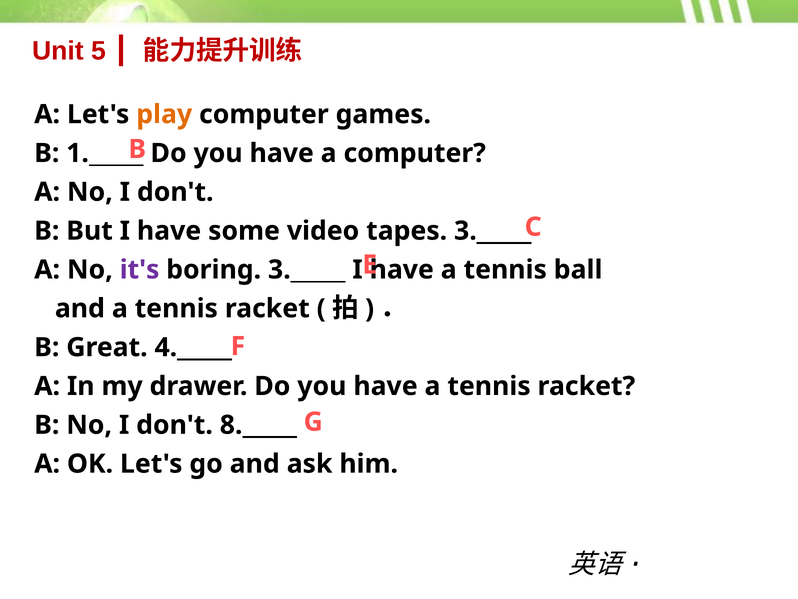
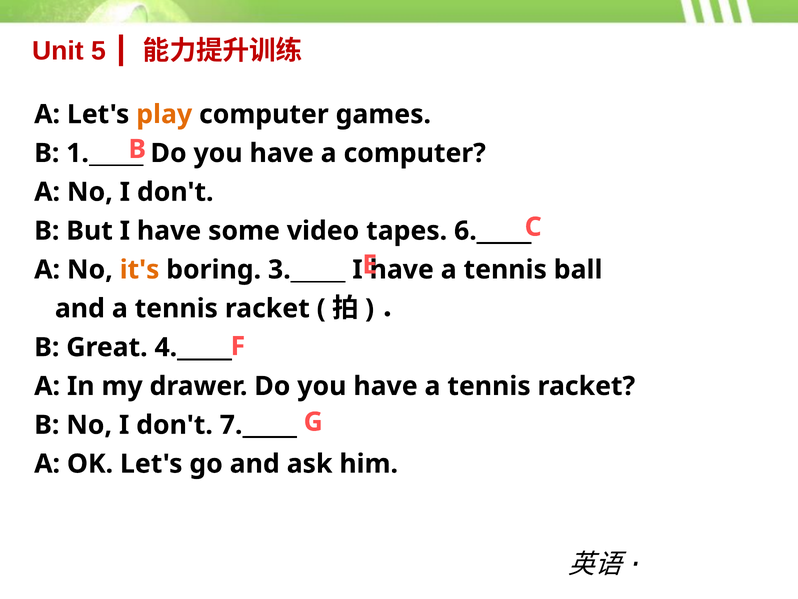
tapes 3._____: 3._____ -> 6._____ (493, 231)
it's colour: purple -> orange (140, 269)
8._____: 8._____ -> 7._____ (258, 425)
